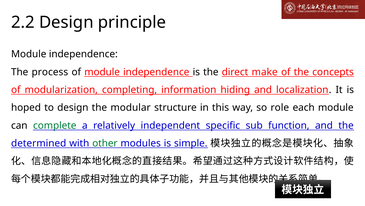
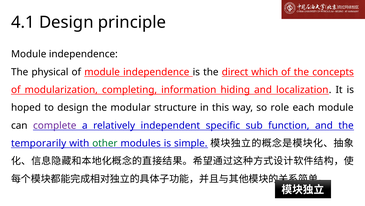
2.2: 2.2 -> 4.1 (23, 22)
process: process -> physical (50, 72)
make: make -> which (265, 72)
complete colour: green -> purple (55, 125)
determined: determined -> temporarily (39, 143)
